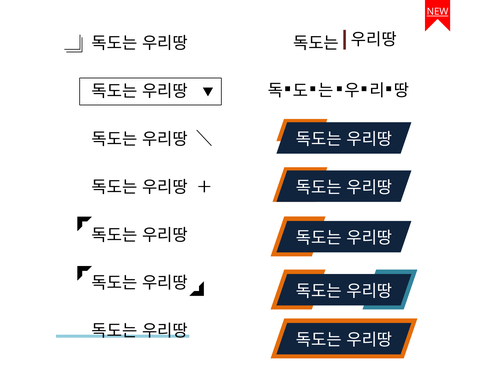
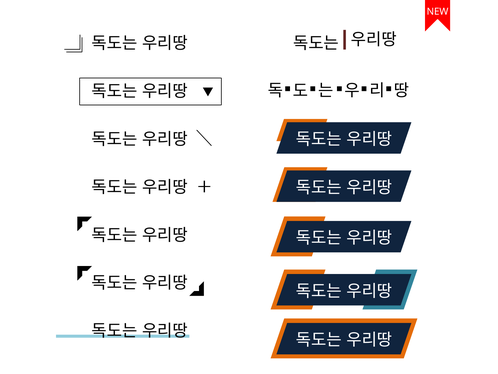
NEW underline: present -> none (438, 12)
